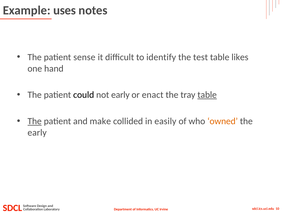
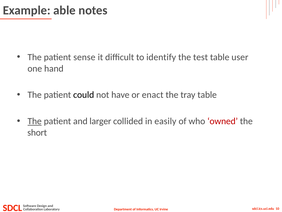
uses: uses -> able (64, 10)
likes: likes -> user (240, 57)
not early: early -> have (120, 95)
table underline: present -> none (207, 95)
make: make -> larger (100, 121)
owned colour: orange -> red (223, 121)
early: early -> short (37, 132)
